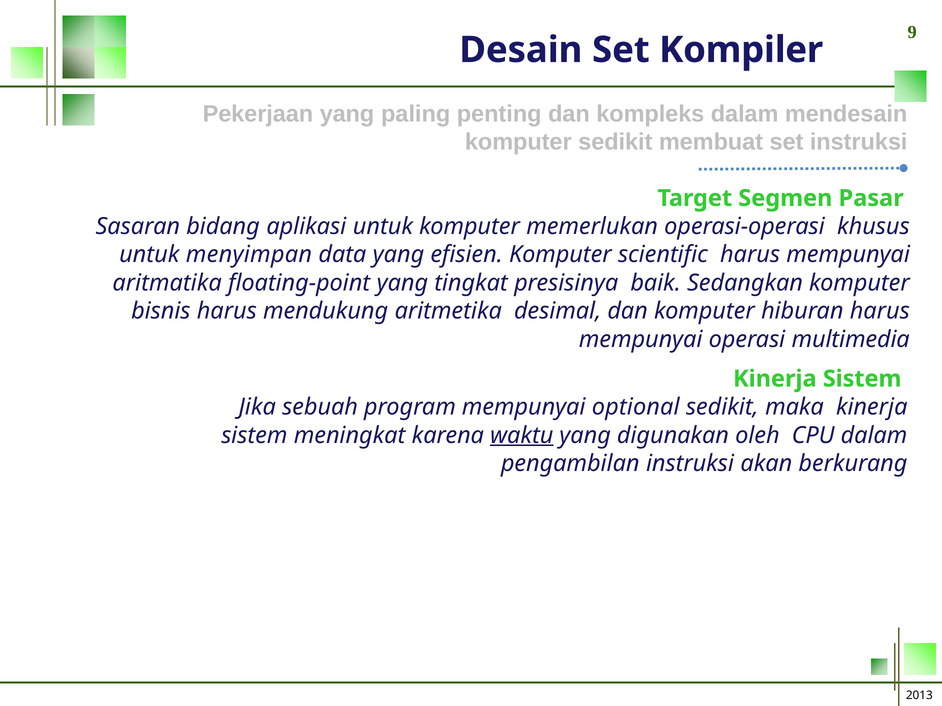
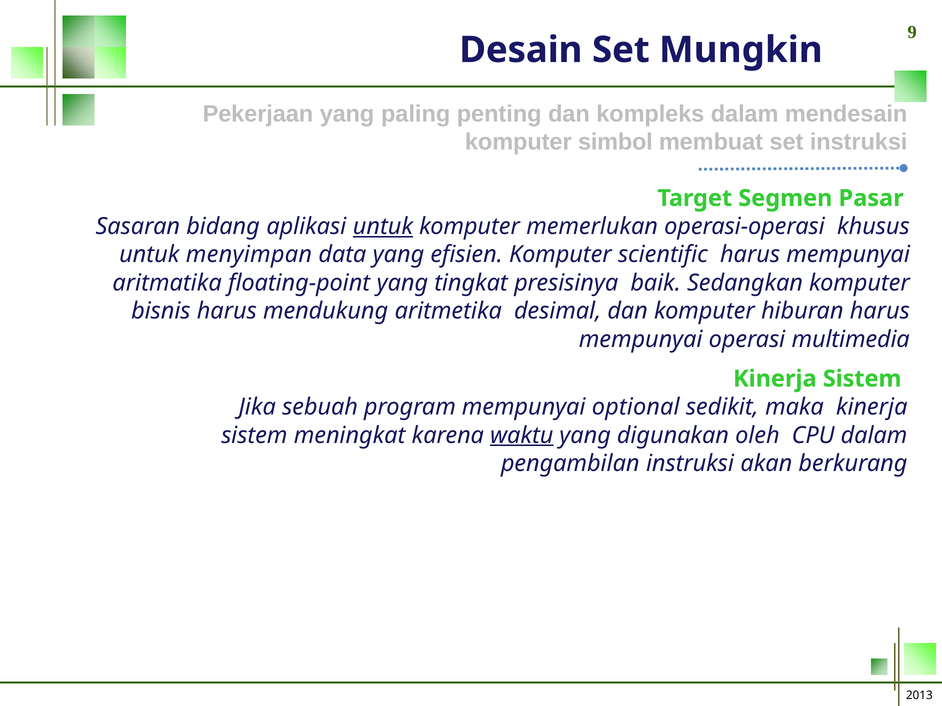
Kompiler: Kompiler -> Mungkin (741, 50)
komputer sedikit: sedikit -> simbol (615, 142)
untuk underline: none -> present (383, 227)
